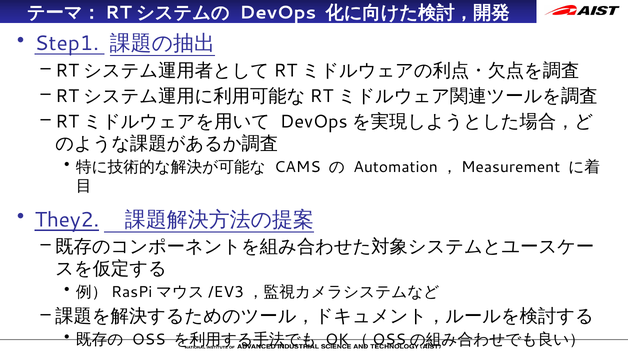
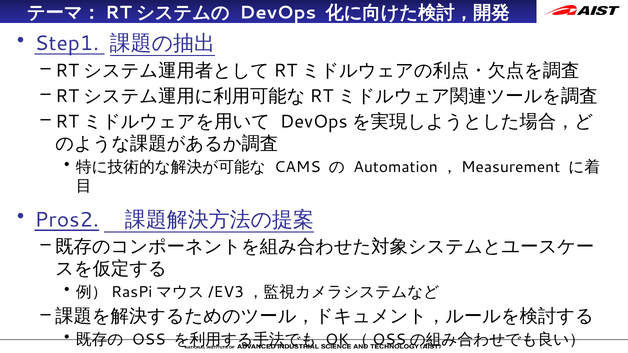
They2: They2 -> Pros2 (67, 220)
